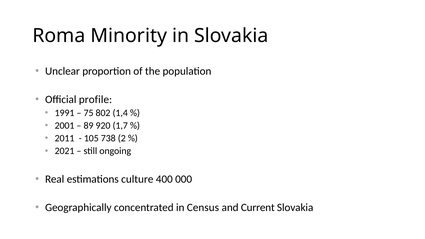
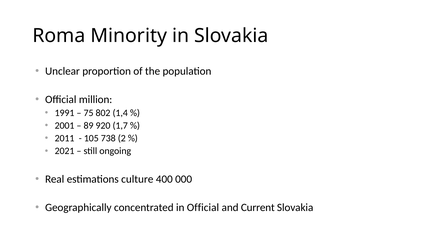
profile: profile -> million (96, 99)
in Census: Census -> Official (203, 207)
